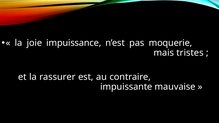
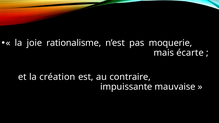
impuissance: impuissance -> rationalisme (74, 43)
tristes: tristes -> écarte (190, 53)
rassurer: rassurer -> création (57, 77)
